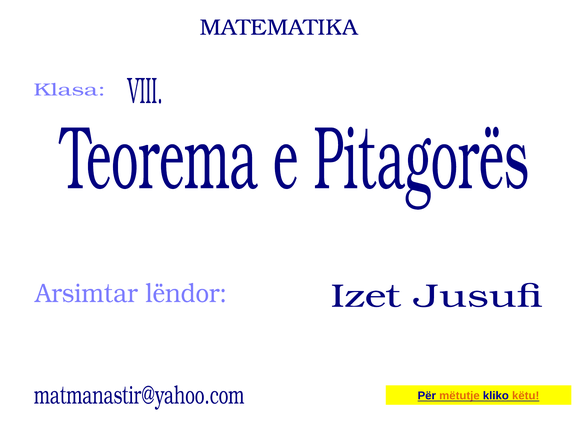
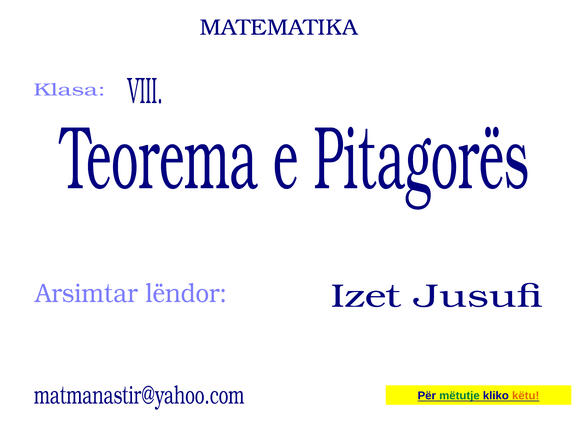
mëtutje colour: orange -> green (459, 396)
